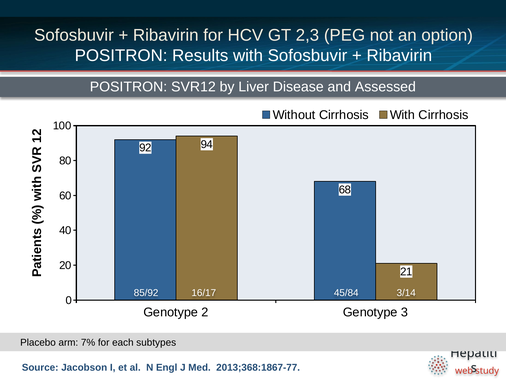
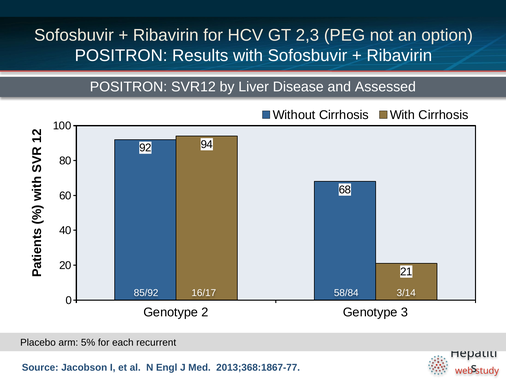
45/84: 45/84 -> 58/84 (346, 293)
7%: 7% -> 5% (88, 342)
subtypes: subtypes -> recurrent (156, 342)
